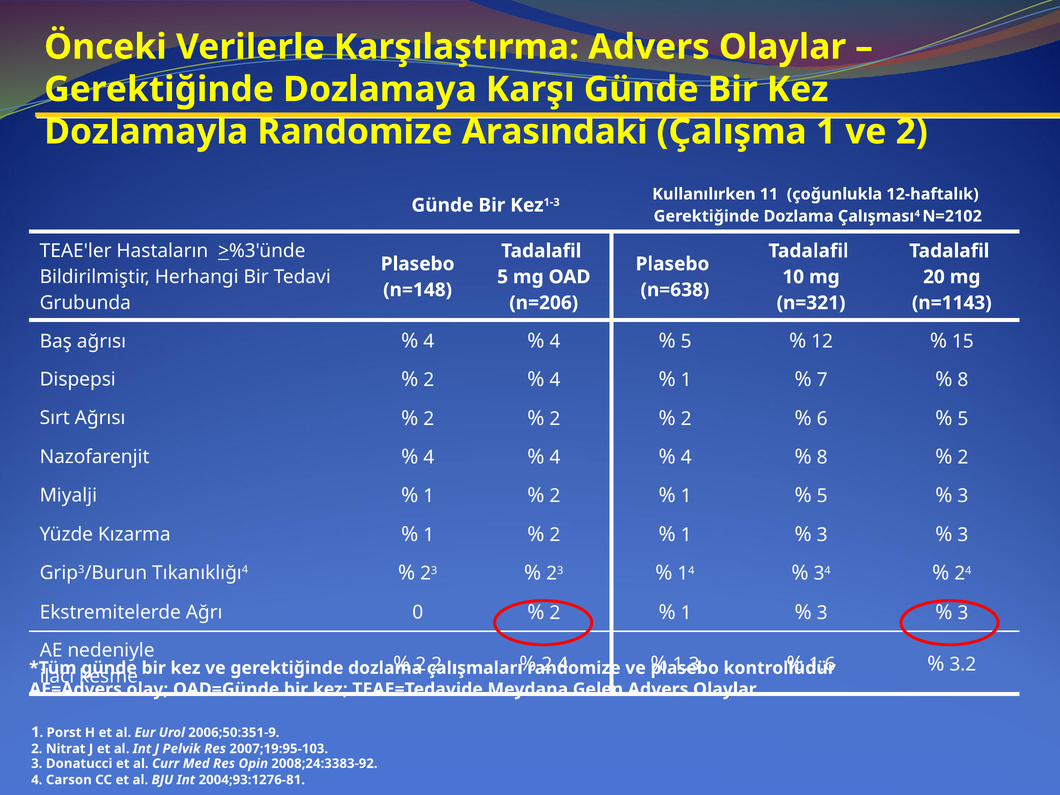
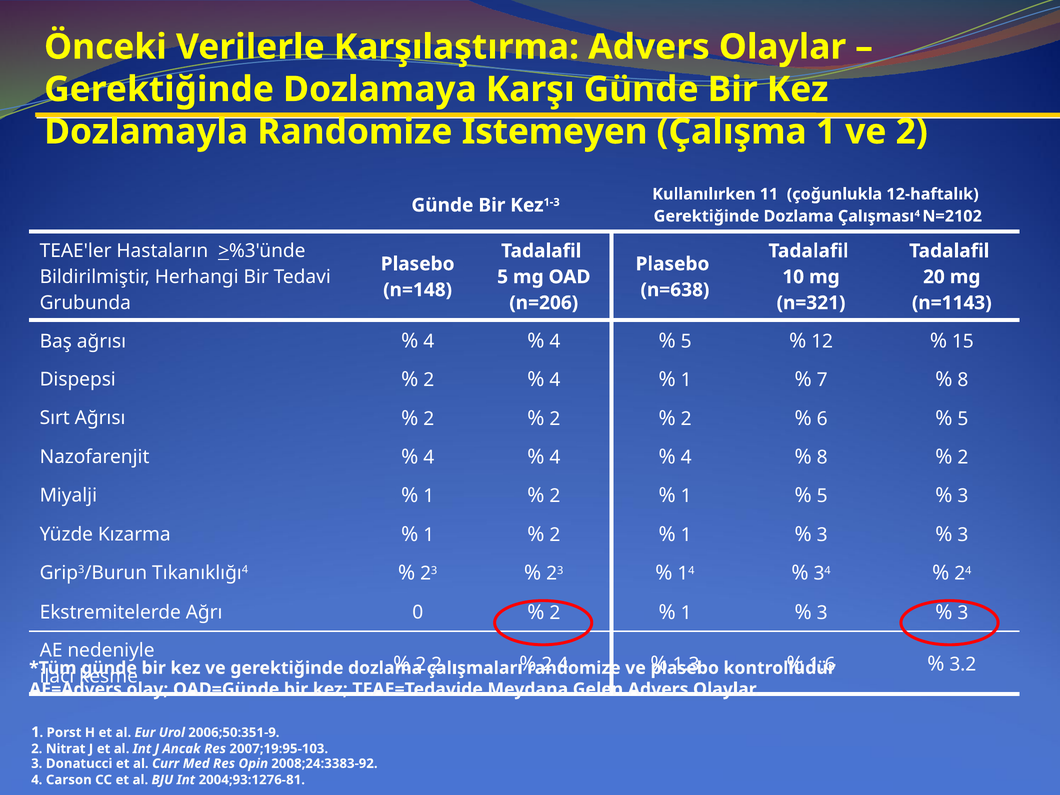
Arasındaki: Arasındaki -> Istemeyen (555, 132)
Pelvik: Pelvik -> Ancak (182, 749)
